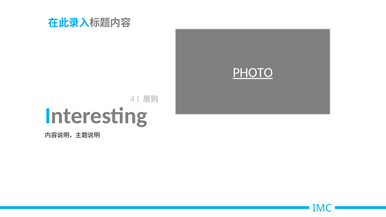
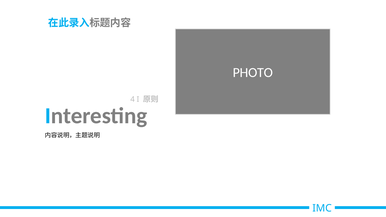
PHOTO underline: present -> none (253, 73)
